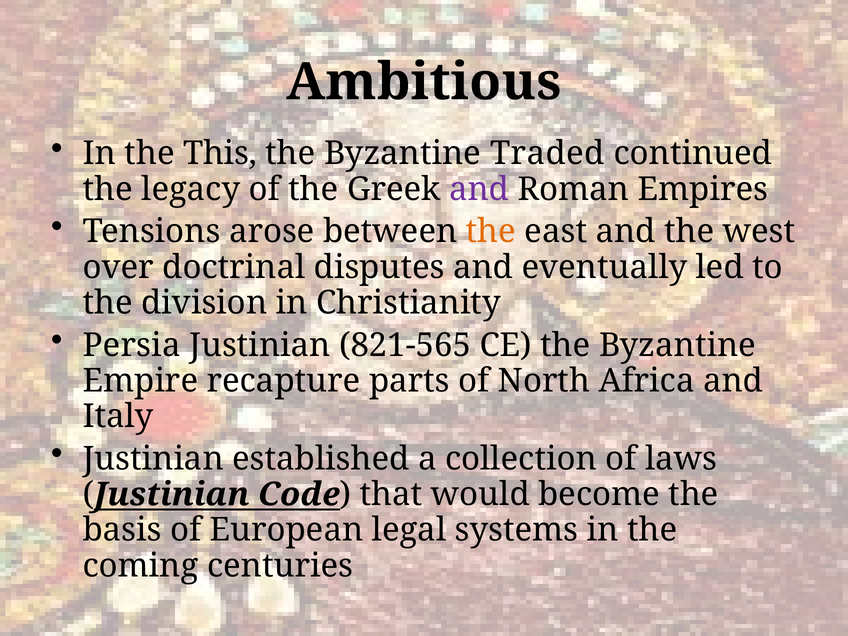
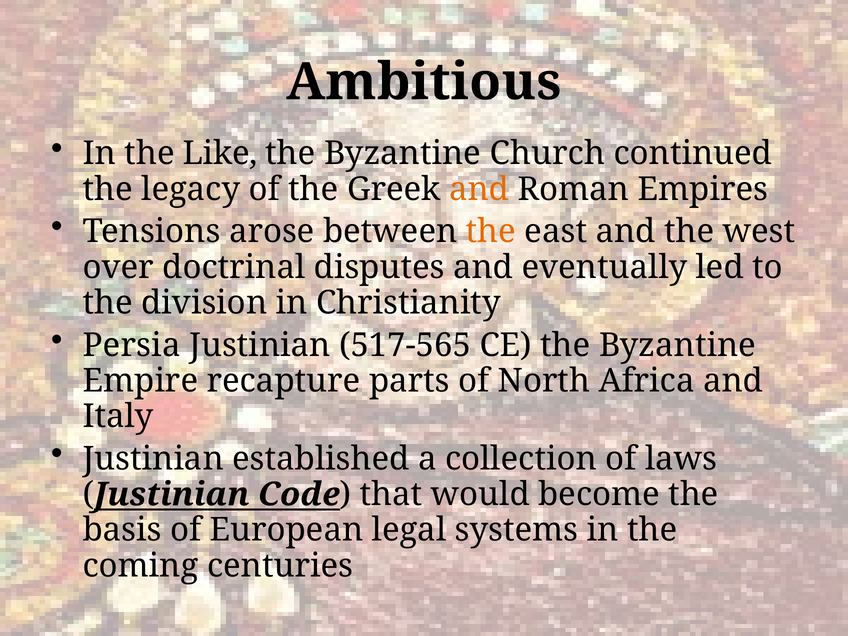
This: This -> Like (220, 154)
Traded: Traded -> Church (547, 154)
and colour: purple -> orange (479, 189)
821-565: 821-565 -> 517-565 (405, 345)
